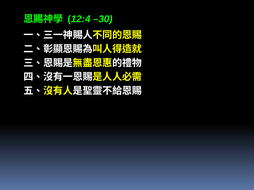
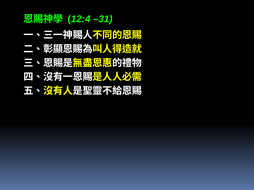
–30: –30 -> –31 (103, 19)
